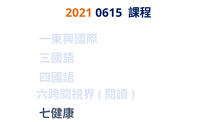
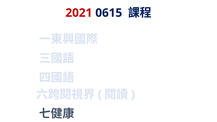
2021 colour: orange -> red (79, 13)
